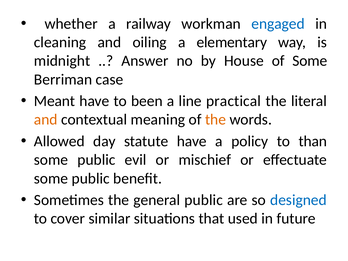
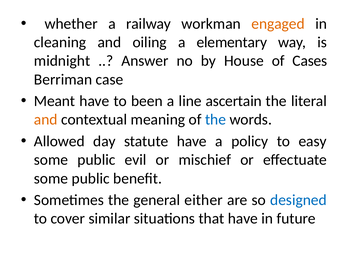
engaged colour: blue -> orange (278, 24)
of Some: Some -> Cases (310, 61)
practical: practical -> ascertain (234, 101)
the colour: orange -> blue (216, 120)
than: than -> easy (313, 141)
general public: public -> either (204, 200)
that used: used -> have (243, 219)
